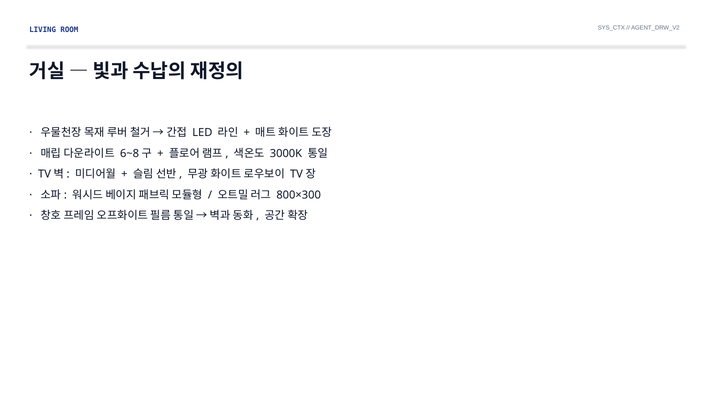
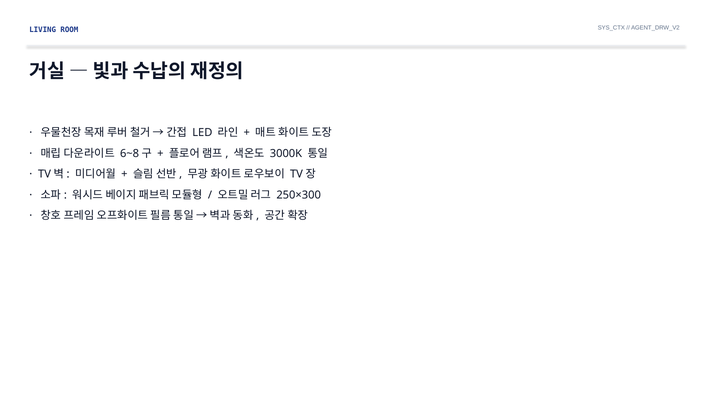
800×300: 800×300 -> 250×300 (299, 195)
